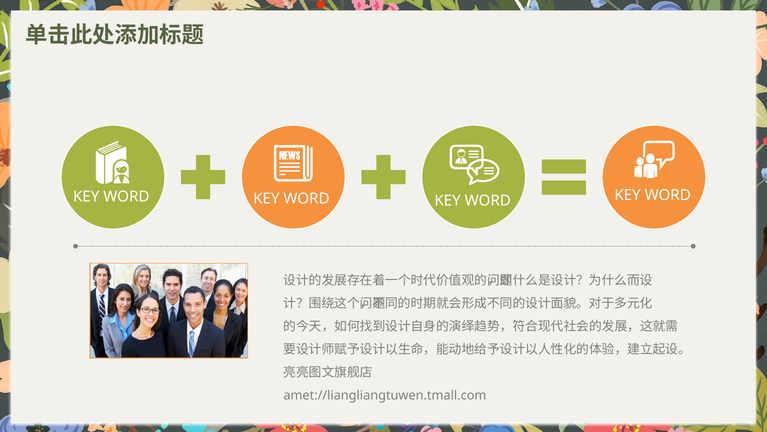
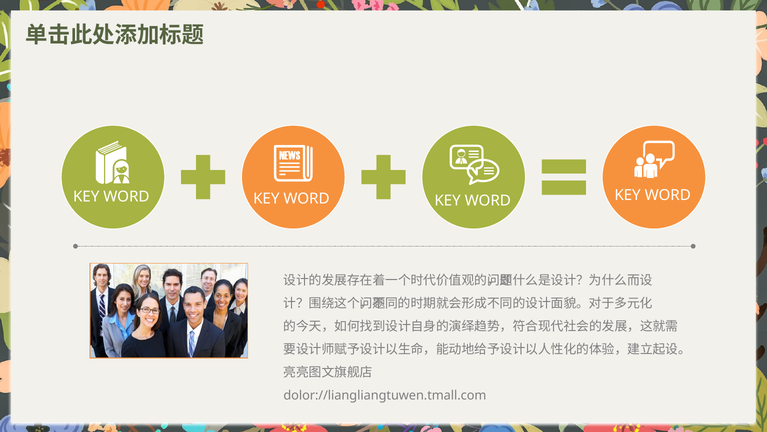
amet://liangliangtuwen.tmall.com: amet://liangliangtuwen.tmall.com -> dolor://liangliangtuwen.tmall.com (385, 395)
